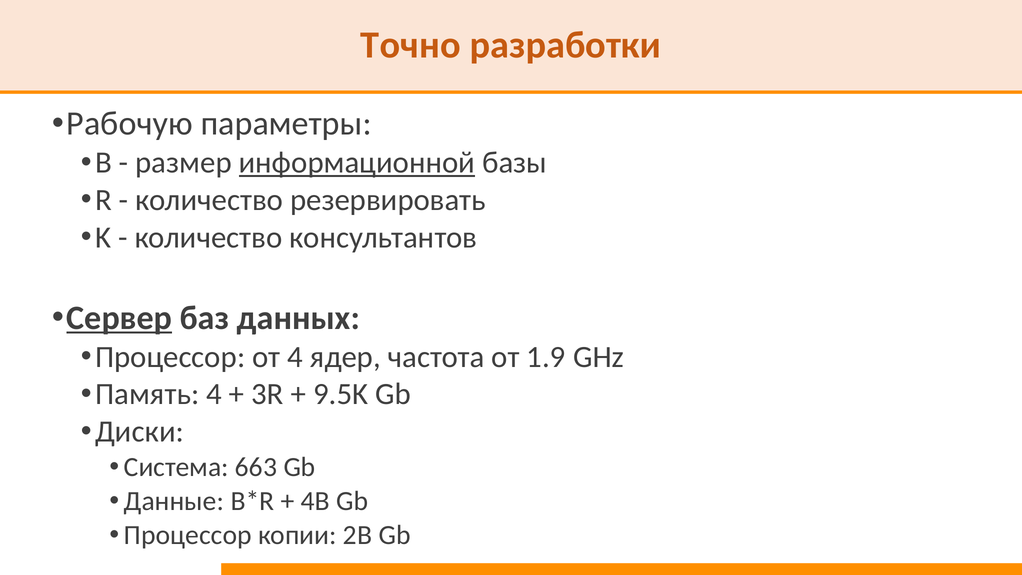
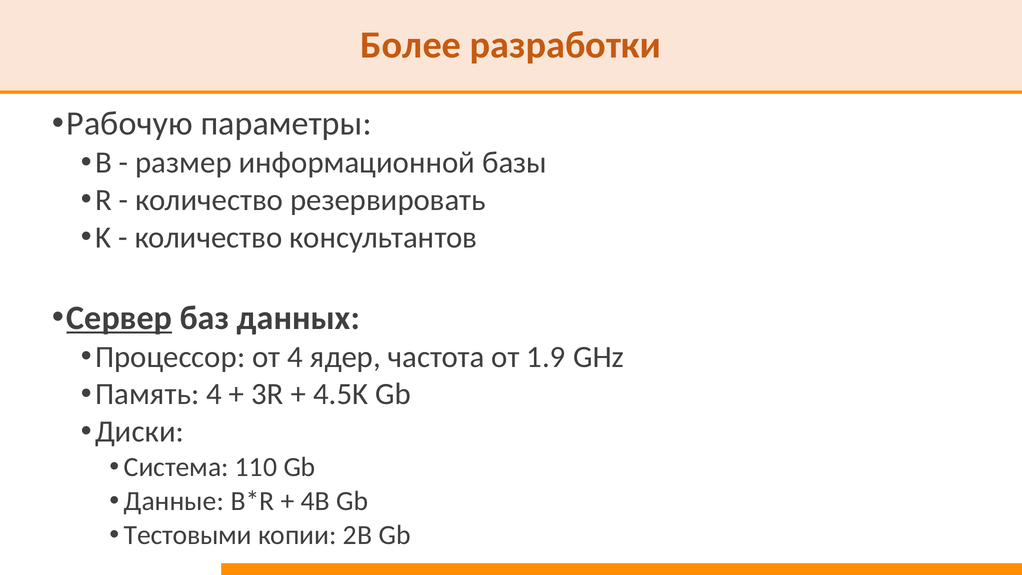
Точно: Точно -> Более (411, 45)
информационной underline: present -> none (357, 163)
9.5K: 9.5K -> 4.5K (341, 394)
663: 663 -> 110 (256, 467)
Процессор: Процессор -> Тестовыми (188, 535)
